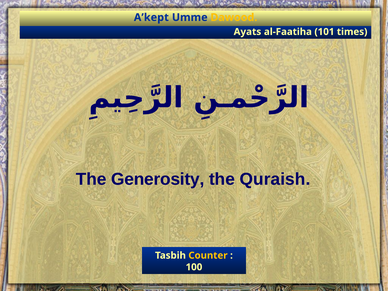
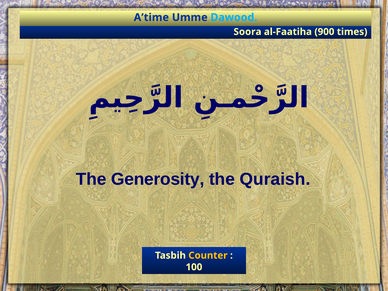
A’kept: A’kept -> A’time (151, 17)
Dawood colour: yellow -> light blue (234, 17)
Ayats: Ayats -> Soora (247, 32)
101: 101 -> 900 (324, 32)
